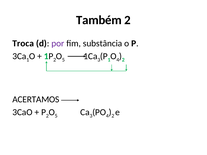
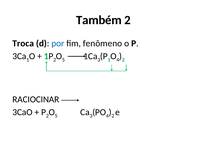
por colour: purple -> blue (58, 43)
substância: substância -> fenômeno (103, 43)
ACERTAMOS: ACERTAMOS -> RACIOCINAR (36, 100)
